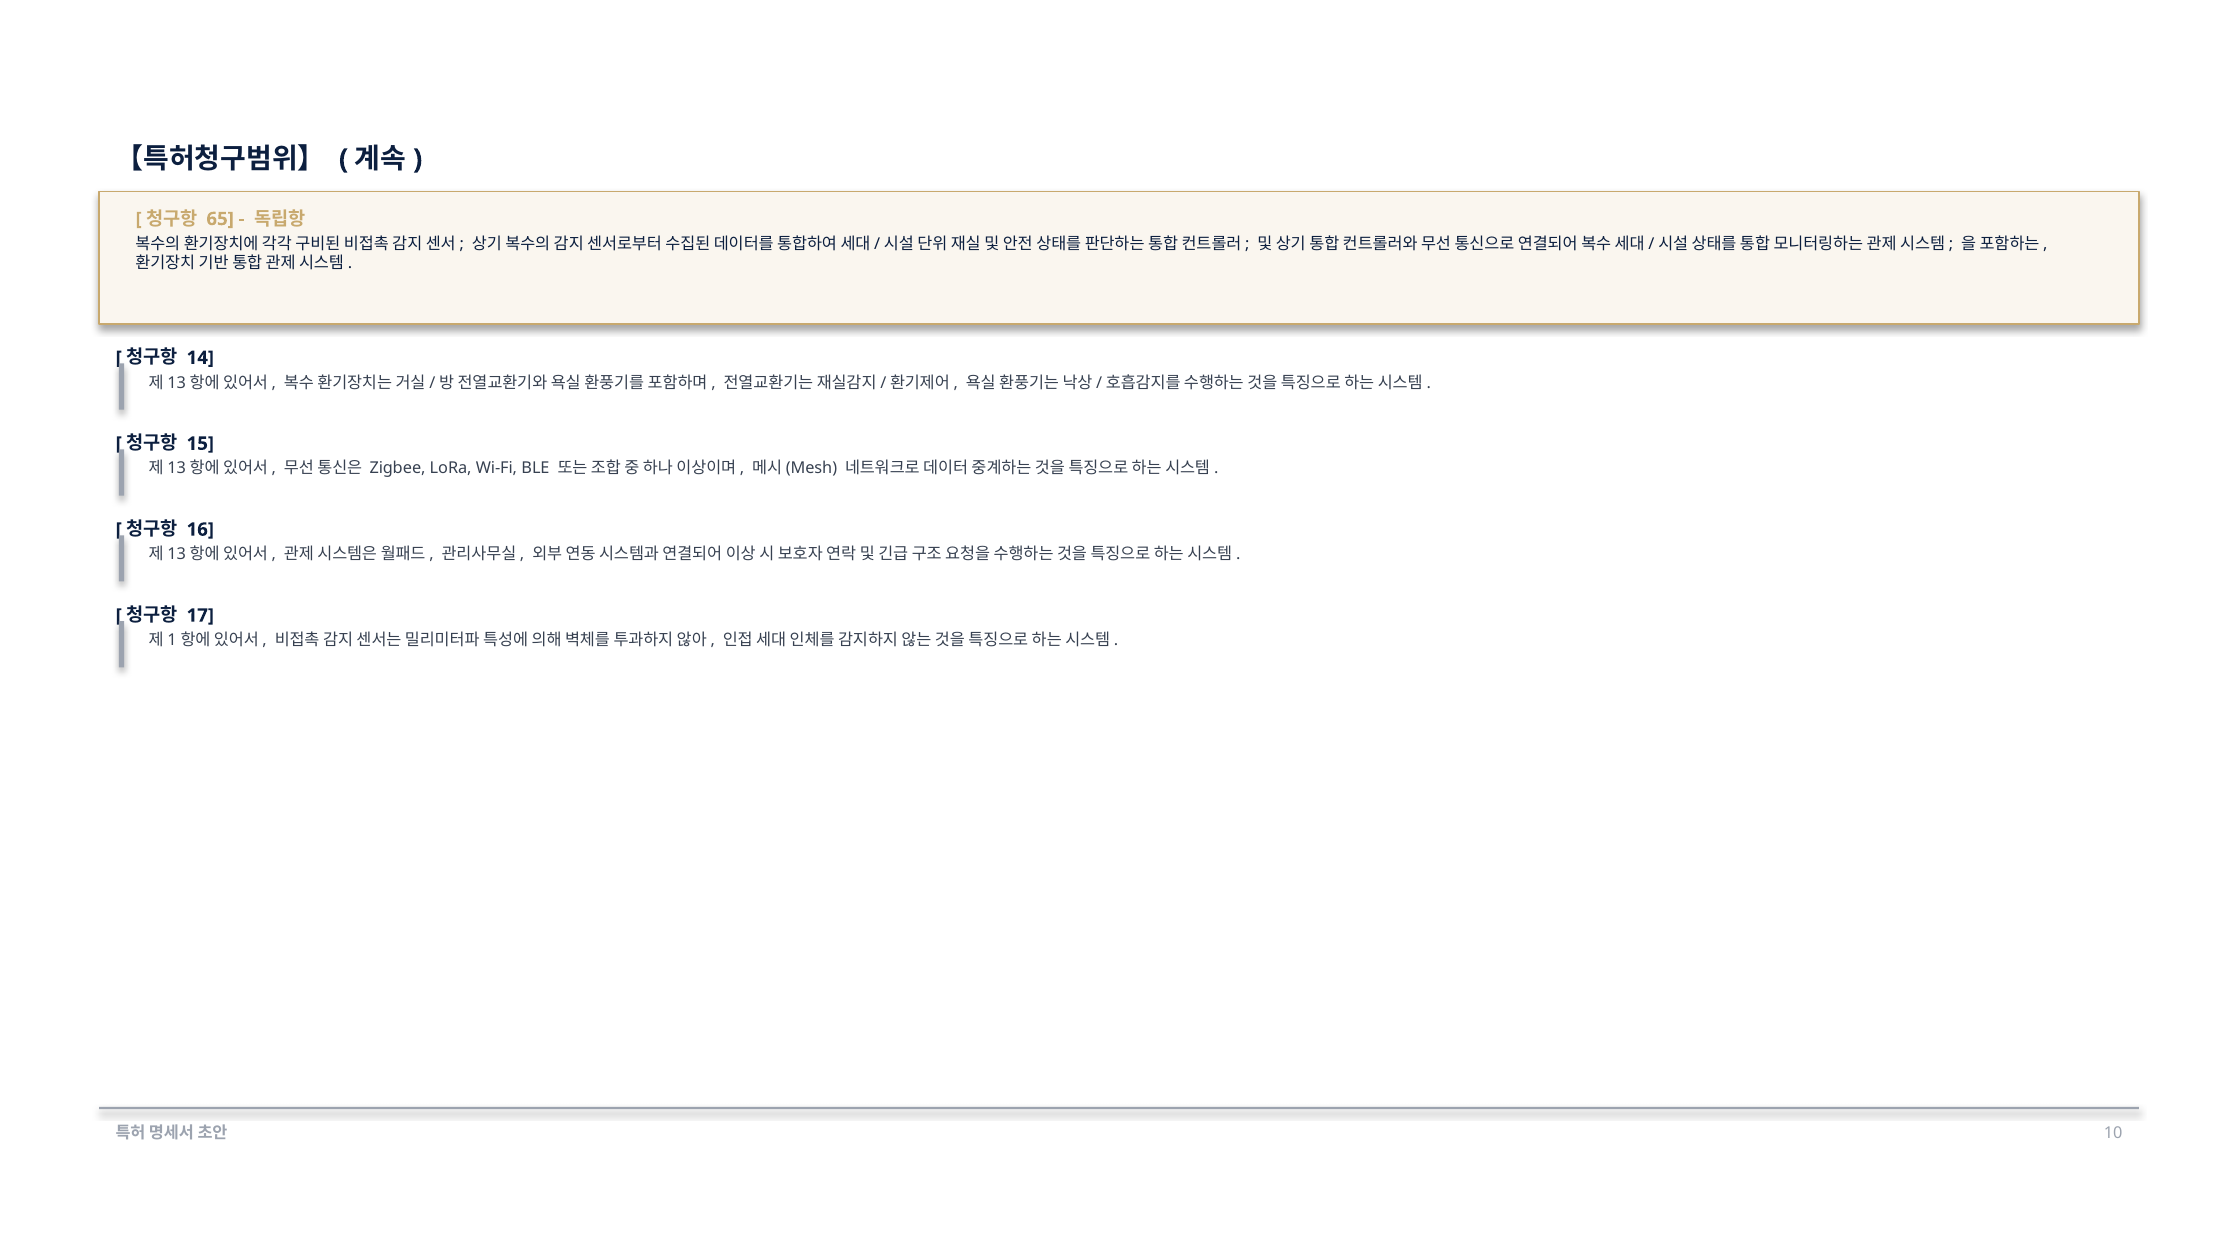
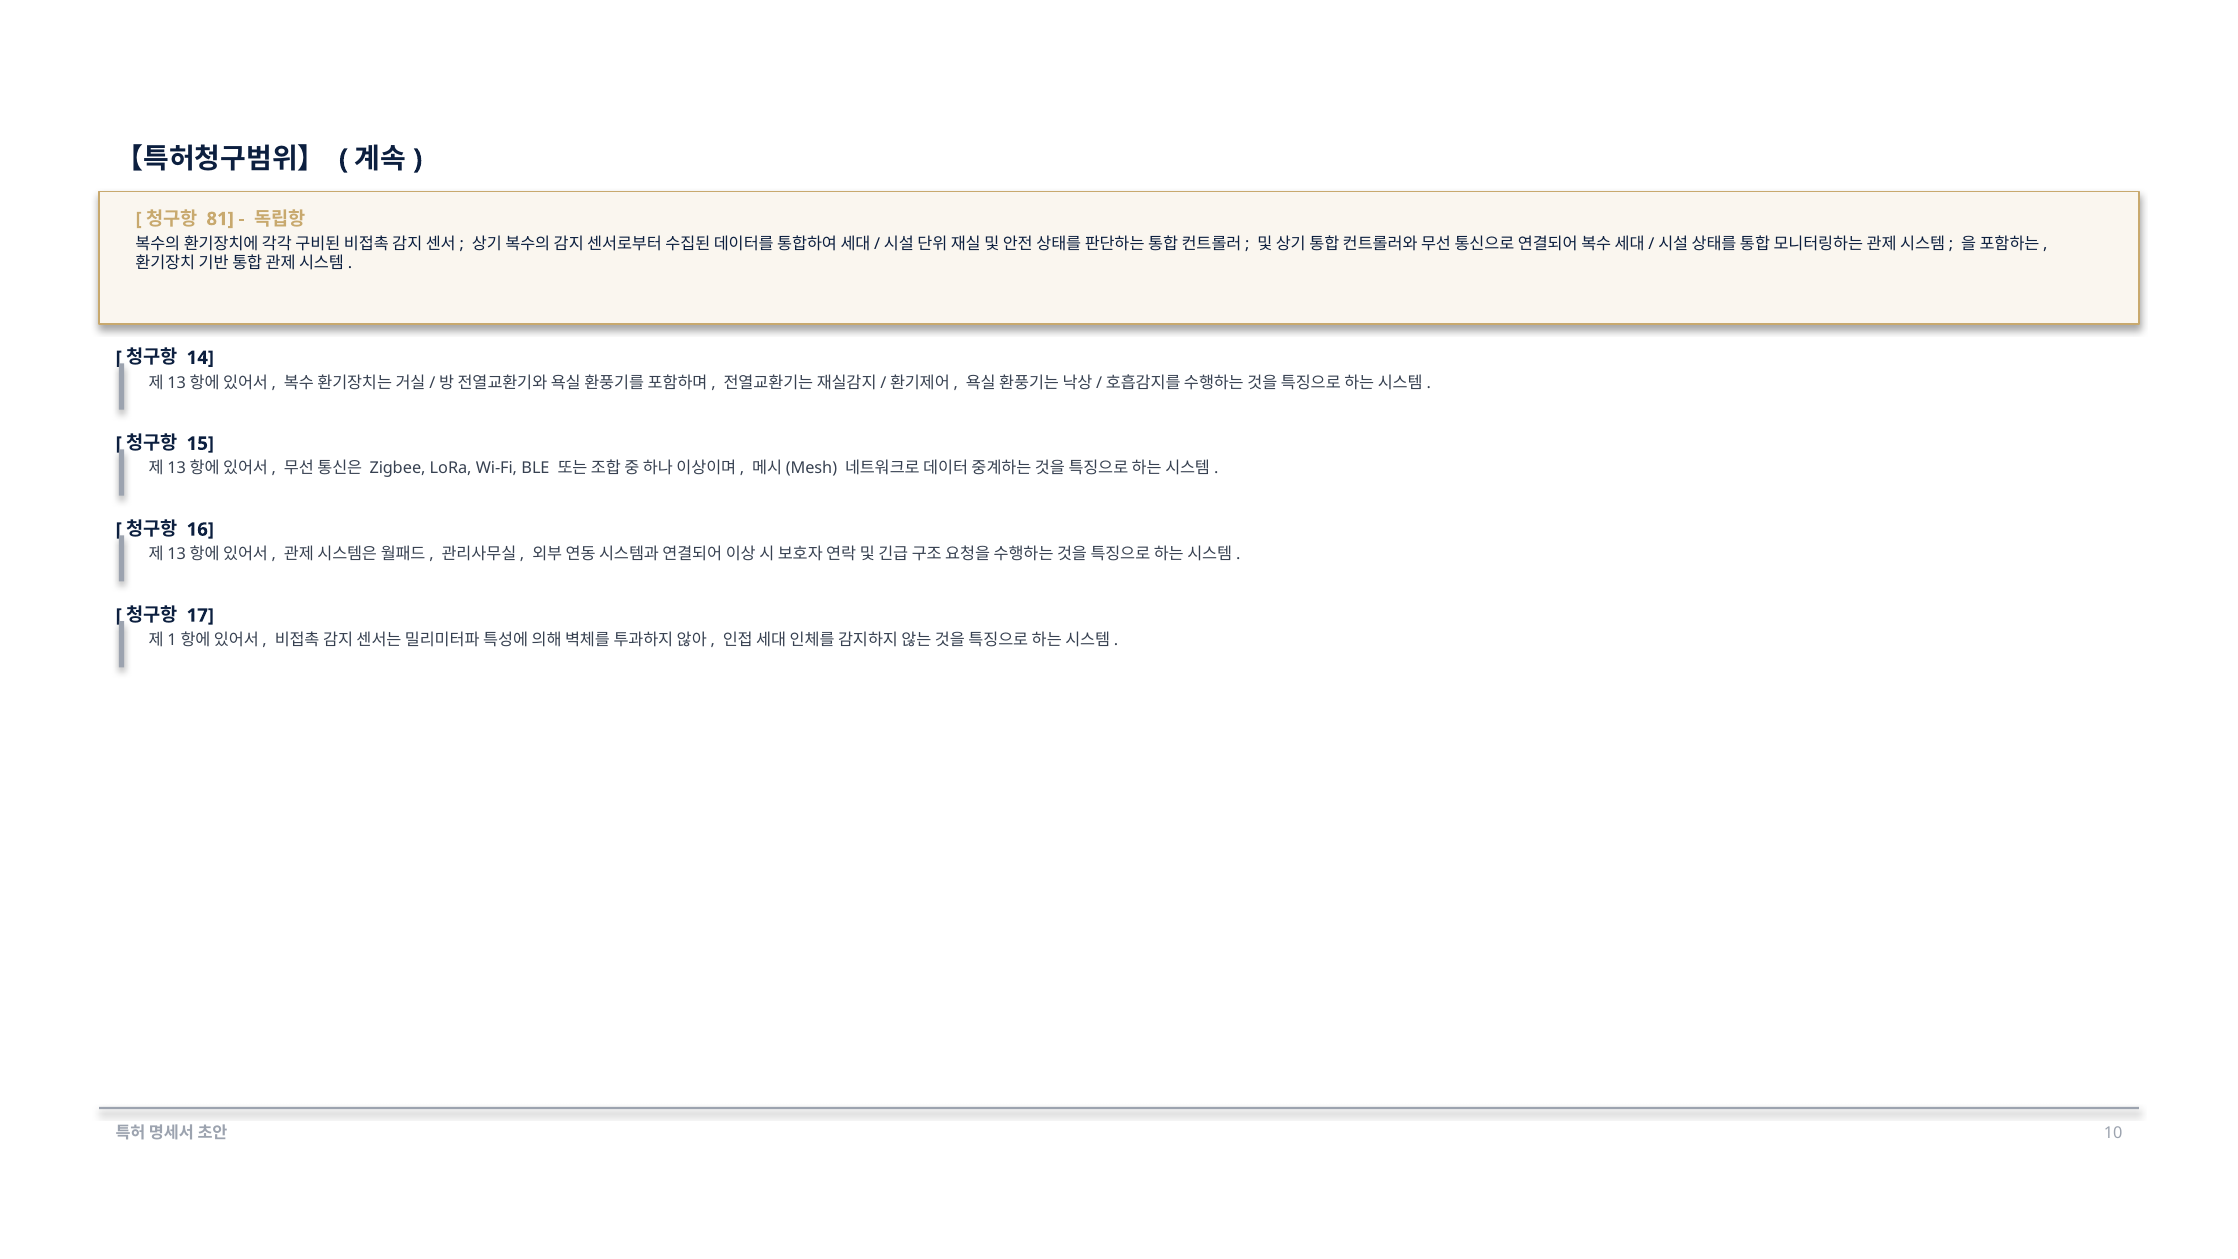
65: 65 -> 81 (220, 219)
